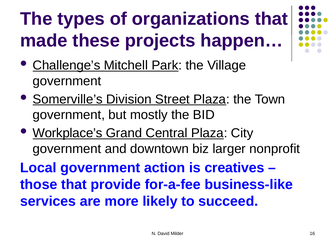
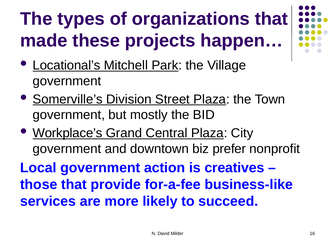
Challenge’s: Challenge’s -> Locational’s (67, 65)
larger: larger -> prefer (229, 149)
